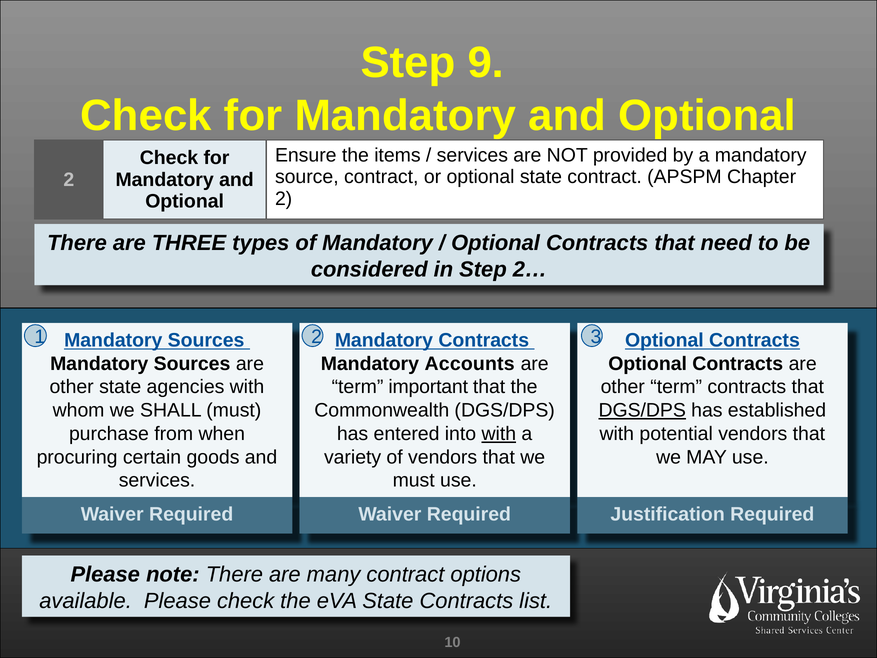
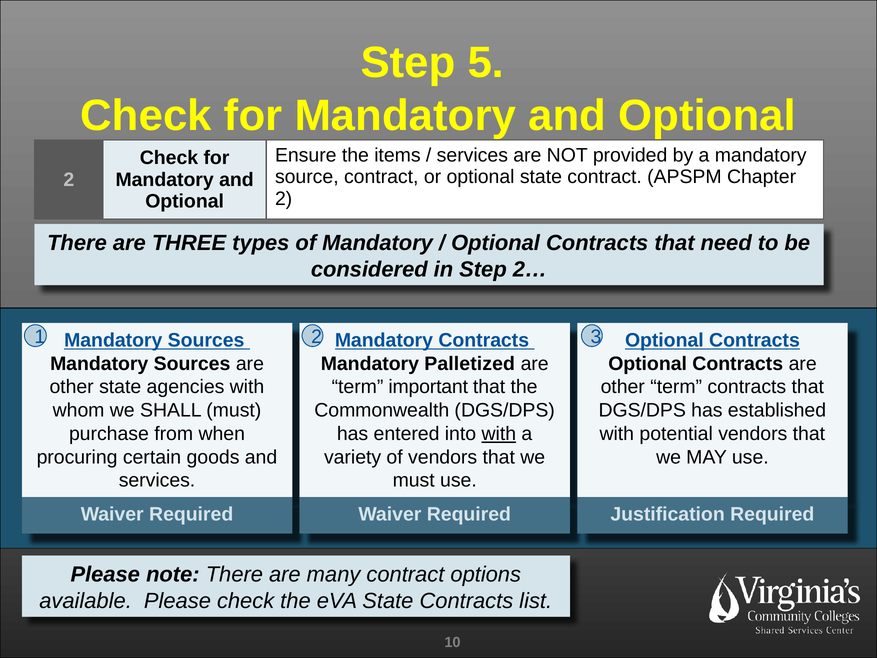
9: 9 -> 5 (486, 63)
Accounts: Accounts -> Palletized (470, 364)
DGS/DPS underline: present -> none (642, 410)
